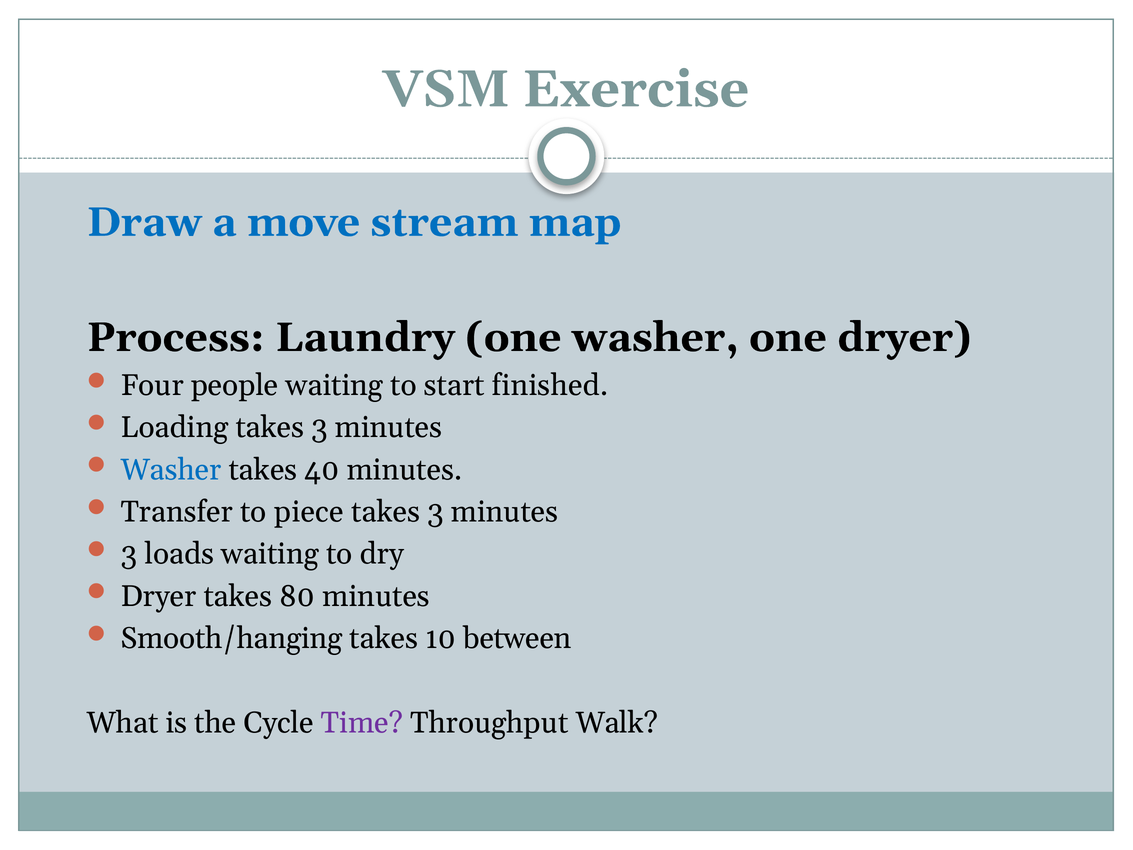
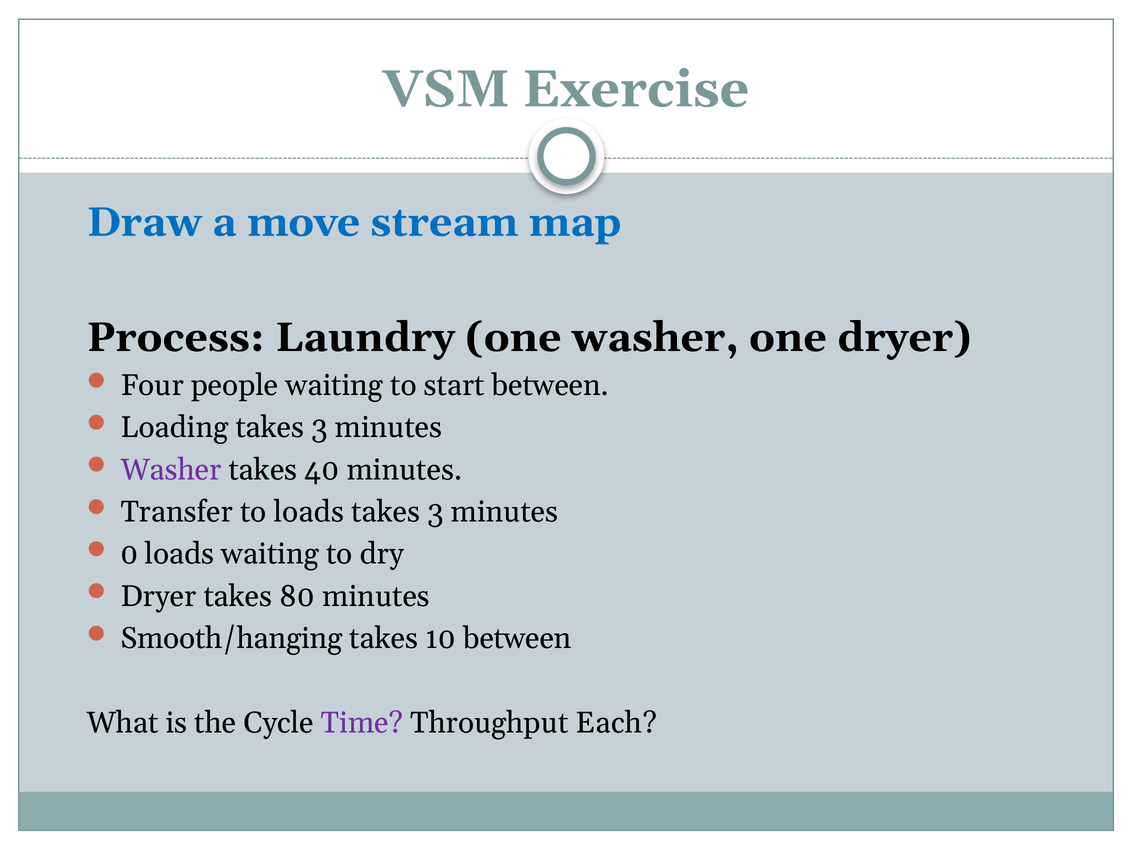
start finished: finished -> between (550, 385)
Washer colour: blue -> purple (171, 470)
to piece: piece -> loads (309, 512)
3: 3 -> 0 (129, 554)
Walk: Walk -> Each (616, 723)
